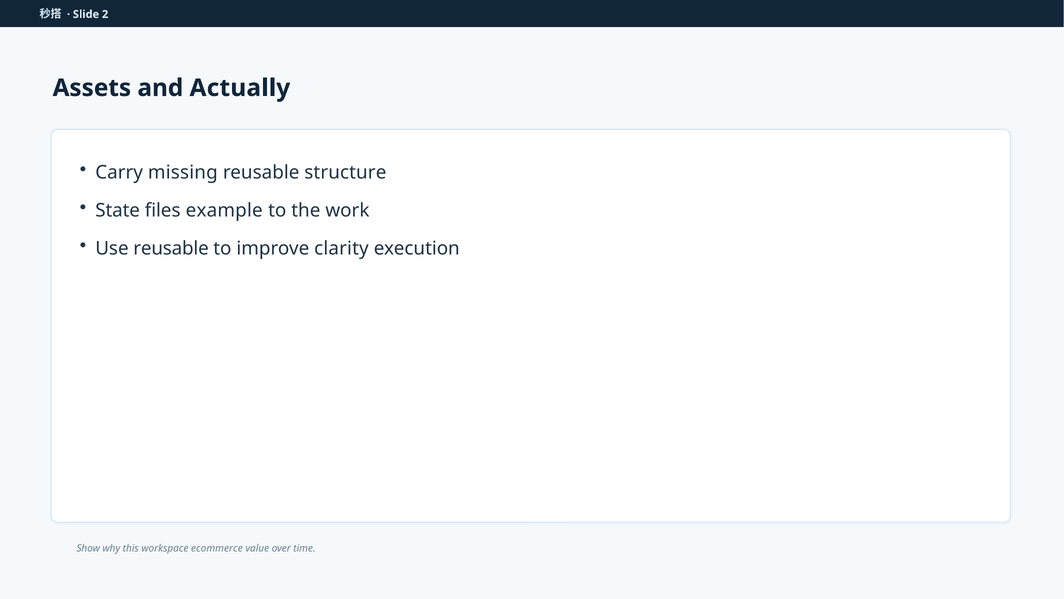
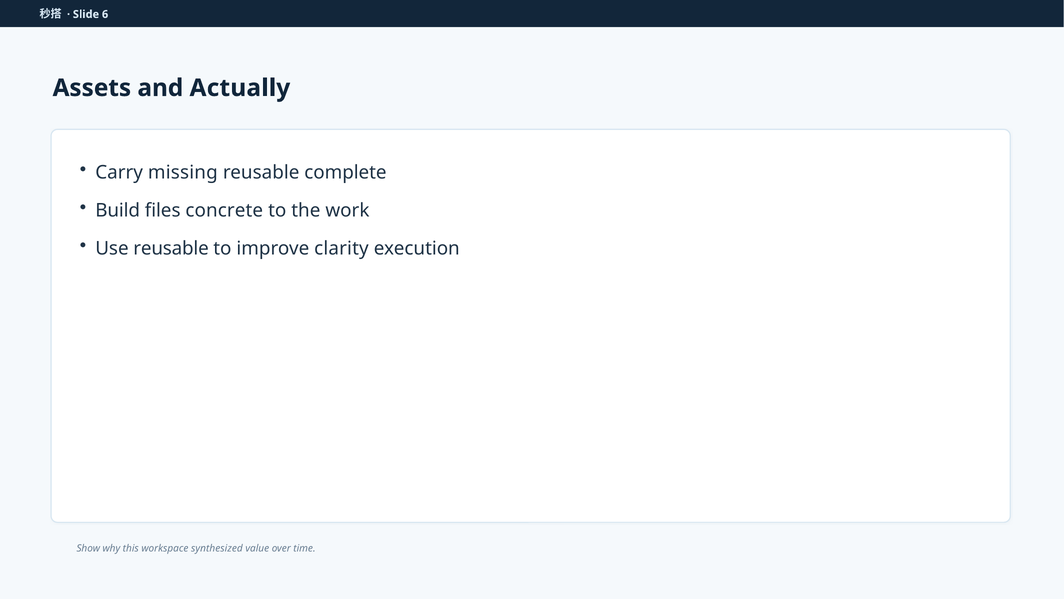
2: 2 -> 6 (105, 14)
structure: structure -> complete (345, 172)
State: State -> Build (118, 210)
example: example -> concrete (224, 210)
ecommerce: ecommerce -> synthesized (217, 548)
